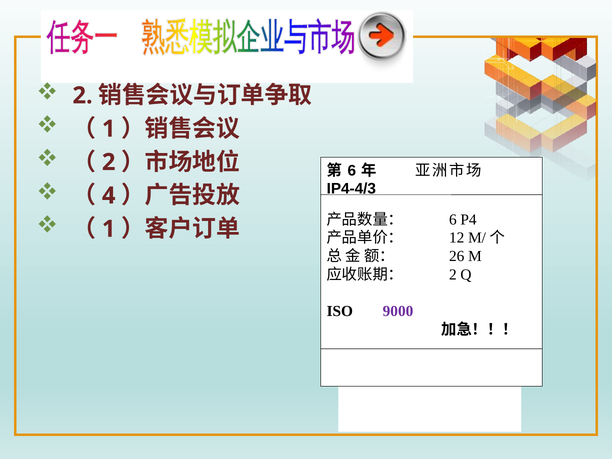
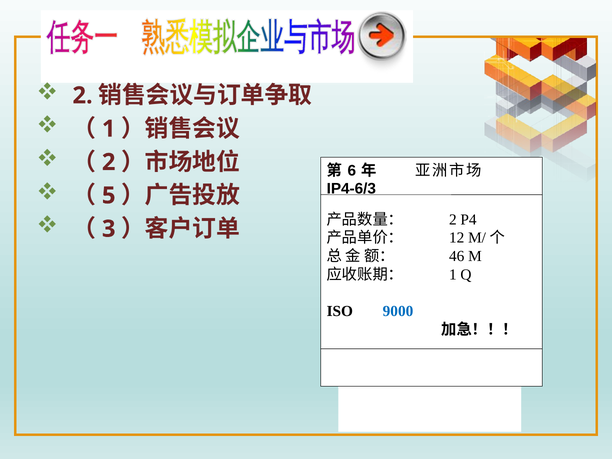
IP4-4/3: IP4-4/3 -> IP4-6/3 (351, 189)
4: 4 -> 5 (109, 196)
6: 6 -> 2 (453, 220)
1: 1 -> 3 (109, 229)
26: 26 -> 46 (457, 256)
2: 2 -> 1 (453, 275)
9000 colour: purple -> blue (398, 311)
